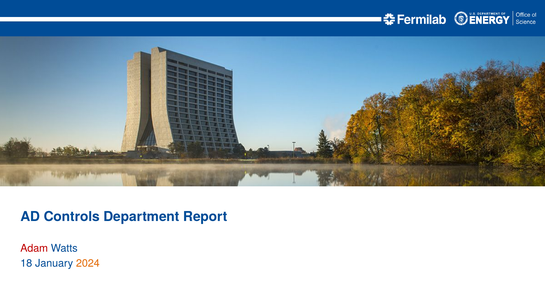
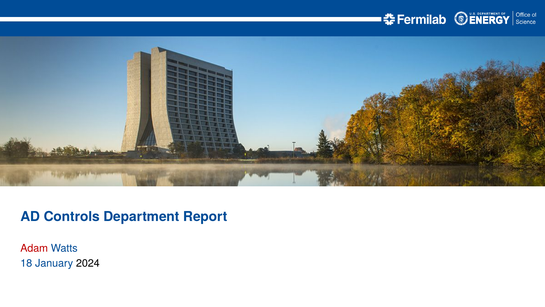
2024 colour: orange -> black (88, 263)
